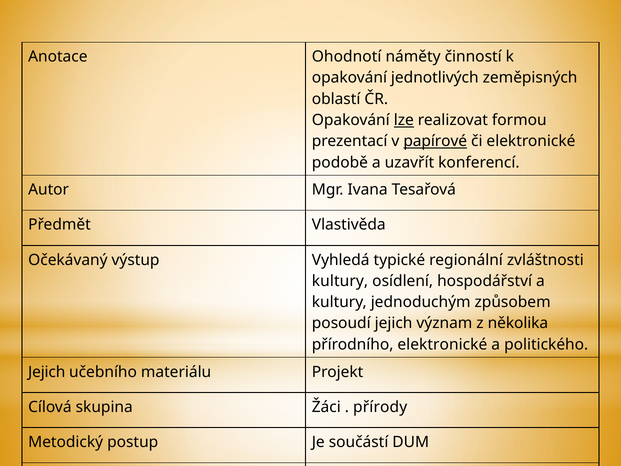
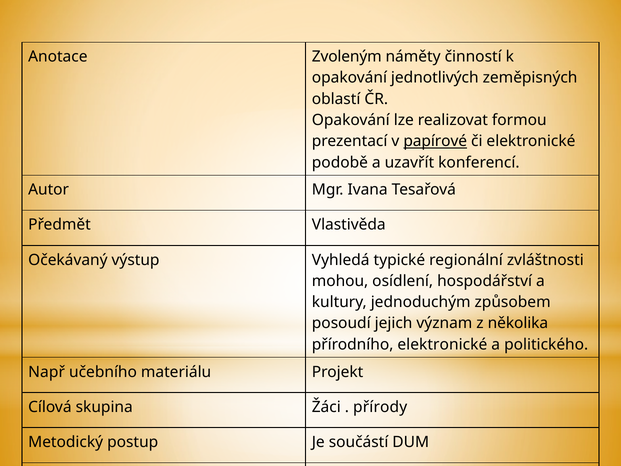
Ohodnotí: Ohodnotí -> Zvoleným (347, 57)
lze underline: present -> none (404, 120)
kultury: kultury -> mohou (340, 281)
Jejich: Jejich -> Např (47, 372)
